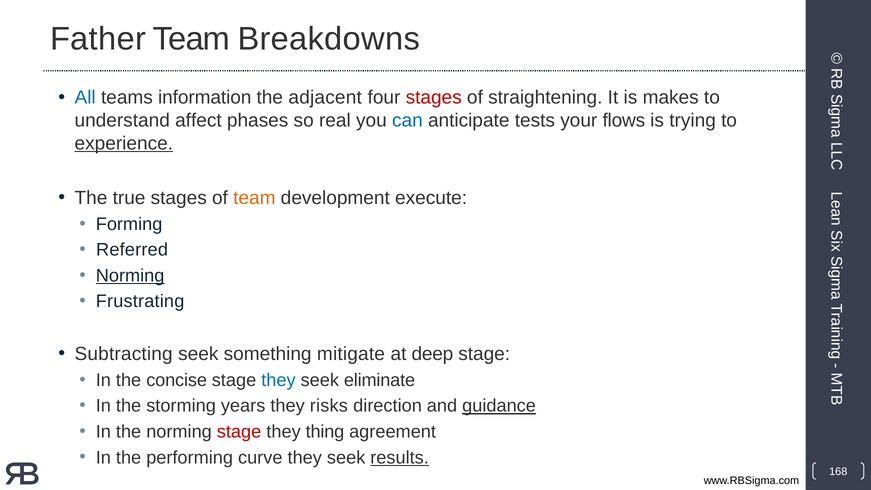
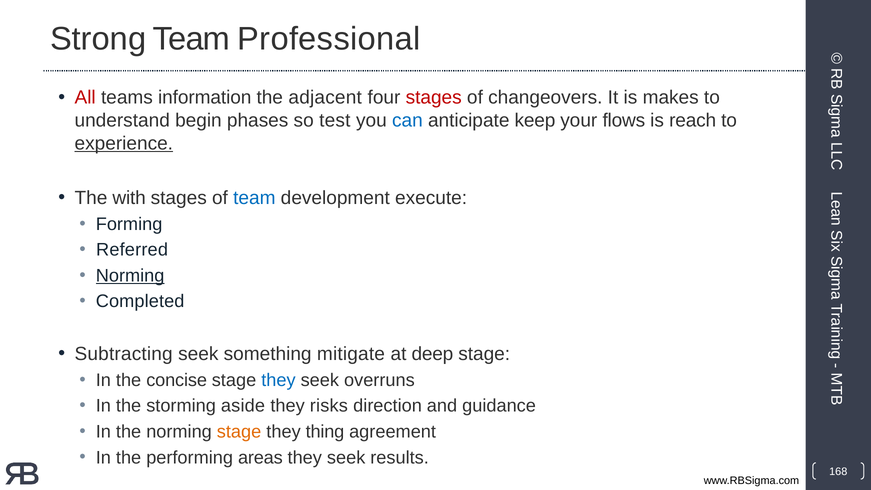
Father: Father -> Strong (98, 39)
Breakdowns: Breakdowns -> Professional (329, 39)
All colour: blue -> red (85, 98)
straightening: straightening -> changeovers (545, 98)
affect: affect -> begin (198, 121)
real: real -> test (335, 121)
tests: tests -> keep (535, 121)
trying: trying -> reach (693, 121)
true: true -> with (129, 198)
team colour: orange -> blue (254, 198)
Frustrating: Frustrating -> Completed (140, 301)
eliminate: eliminate -> overruns (379, 380)
years: years -> aside (243, 406)
guidance underline: present -> none (499, 406)
stage colour: red -> orange (239, 432)
curve: curve -> areas (260, 457)
results underline: present -> none (400, 457)
